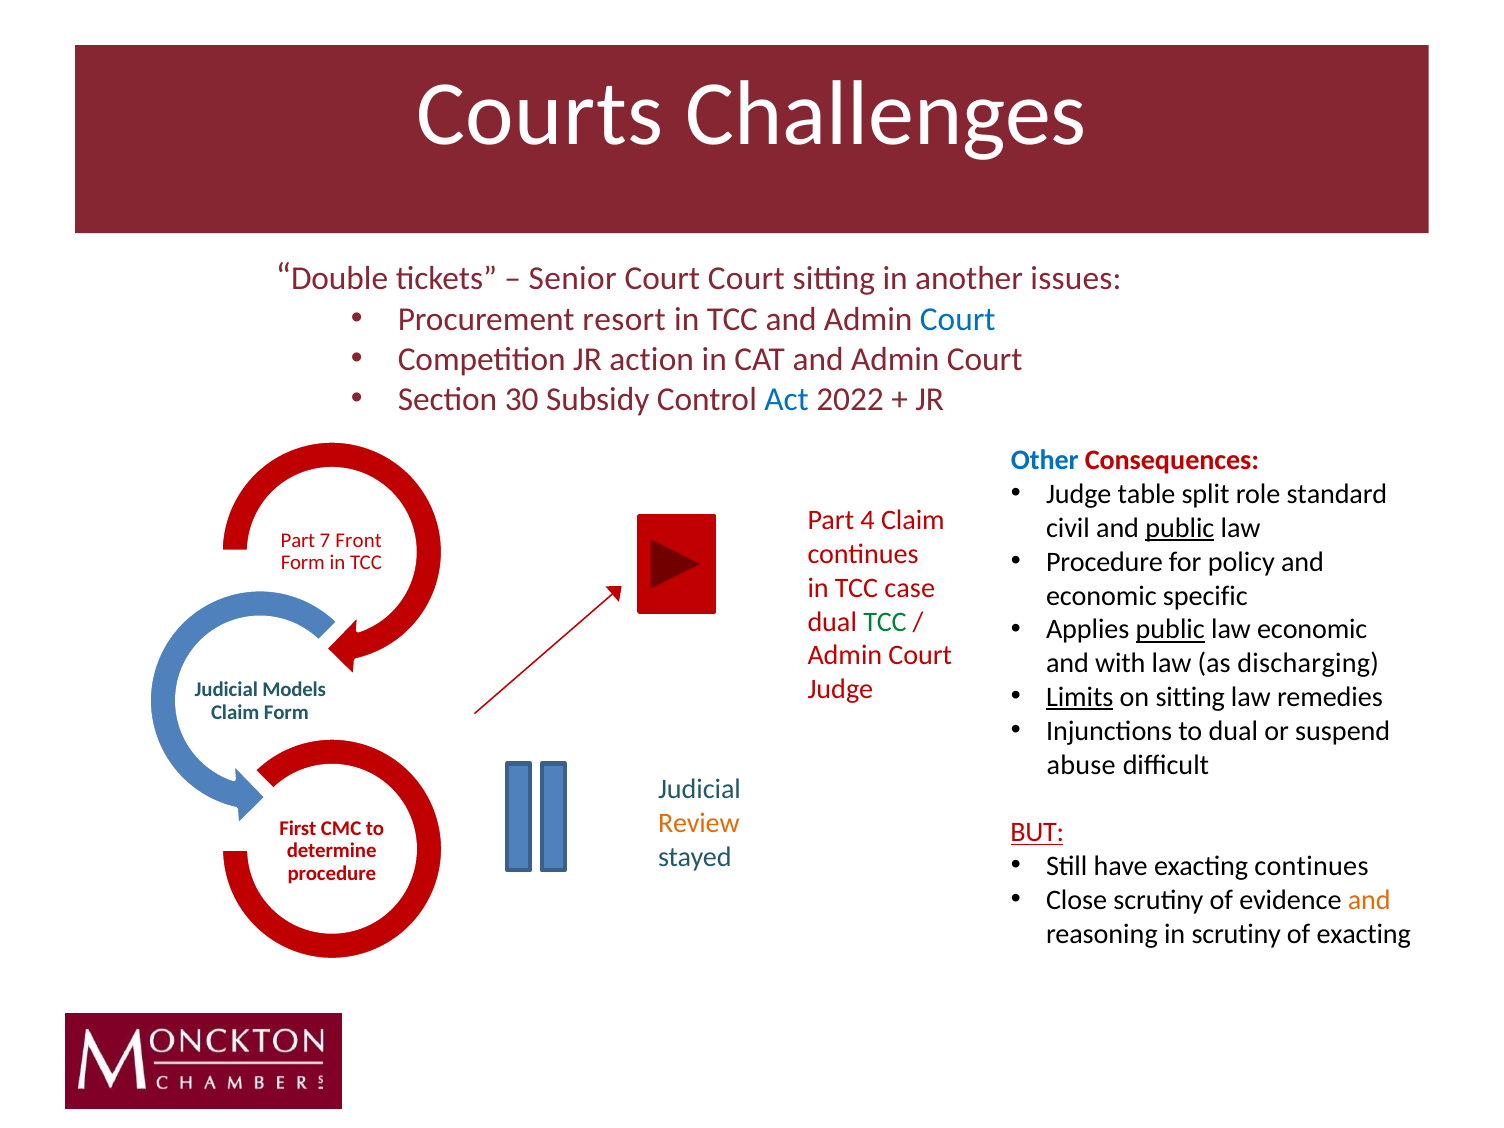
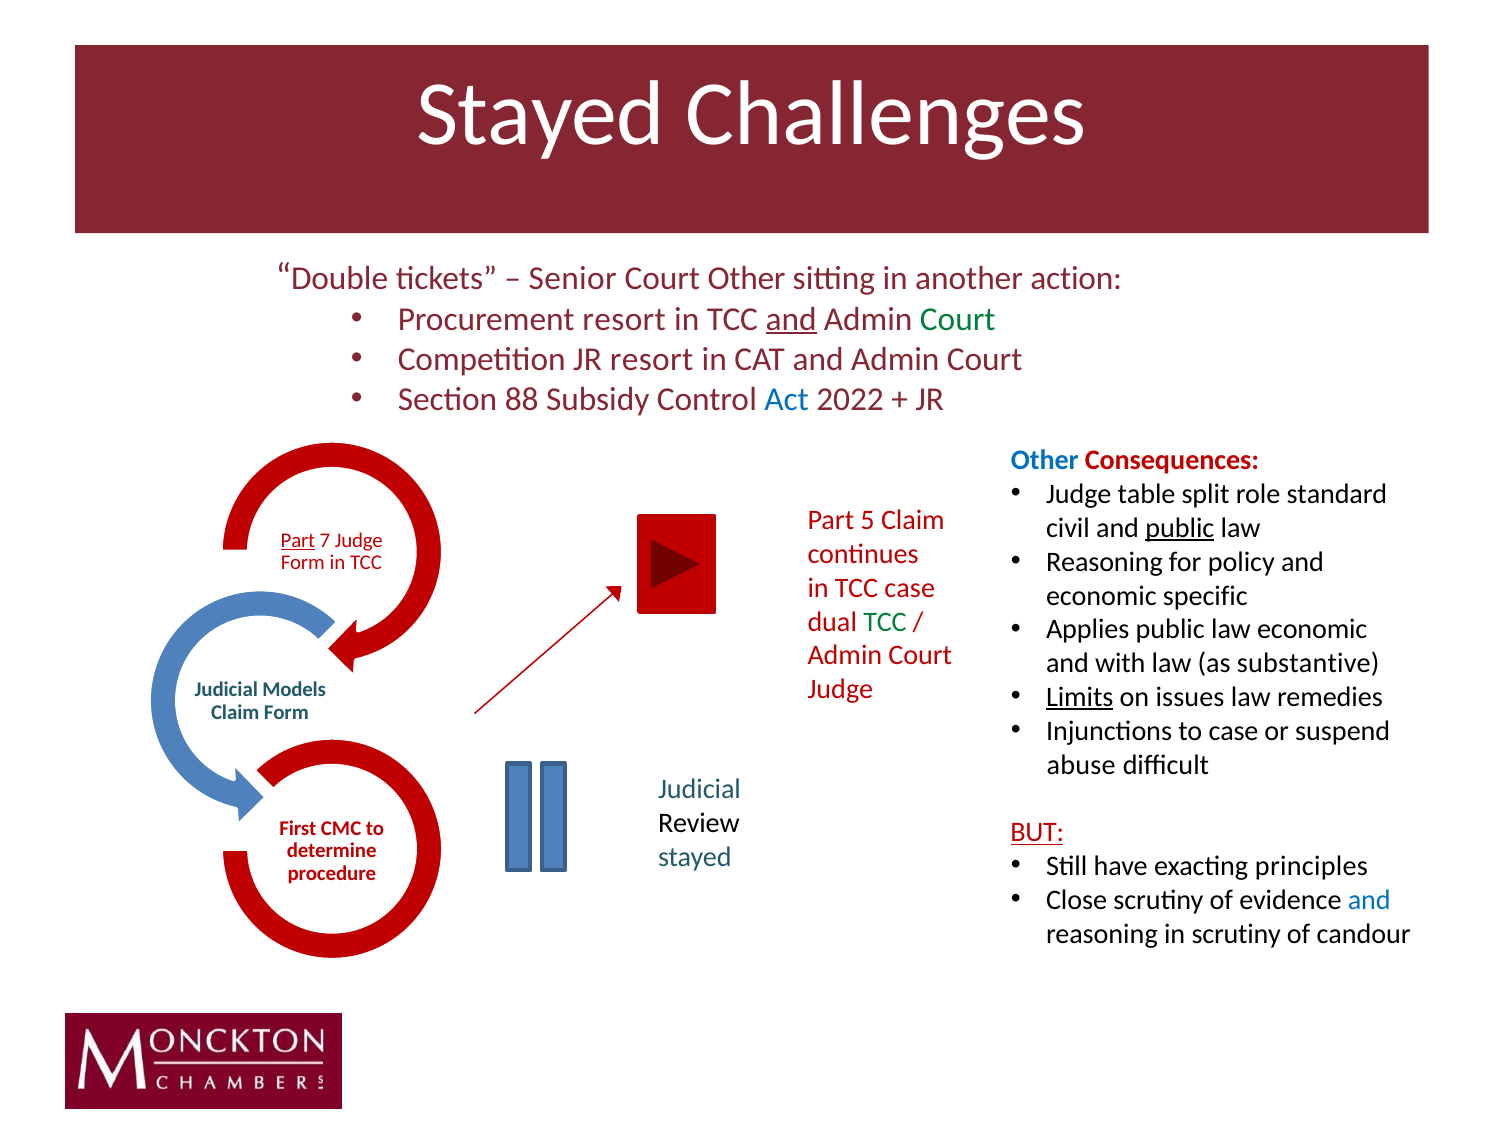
Courts: Courts -> Stayed (541, 114)
Court Court: Court -> Other (747, 278)
issues: issues -> action (1076, 278)
and underline: none -> present (791, 319)
Court colour: blue -> green (958, 319)
JR action: action -> resort (652, 359)
30: 30 -> 88 (522, 399)
4: 4 -> 5 (867, 520)
Part underline: none -> present (298, 540)
7 Front: Front -> Judge (359, 540)
Procedure: Procedure -> Reasoning (1104, 562)
public underline: present -> none (1170, 630)
discharging: discharging -> substantive (1308, 663)
on sitting: sitting -> issues (1190, 697)
to dual: dual -> case (1233, 731)
Review colour: orange -> black (699, 823)
exacting continues: continues -> principles (1311, 866)
and colour: orange -> blue (1369, 900)
of exacting: exacting -> candour (1364, 934)
